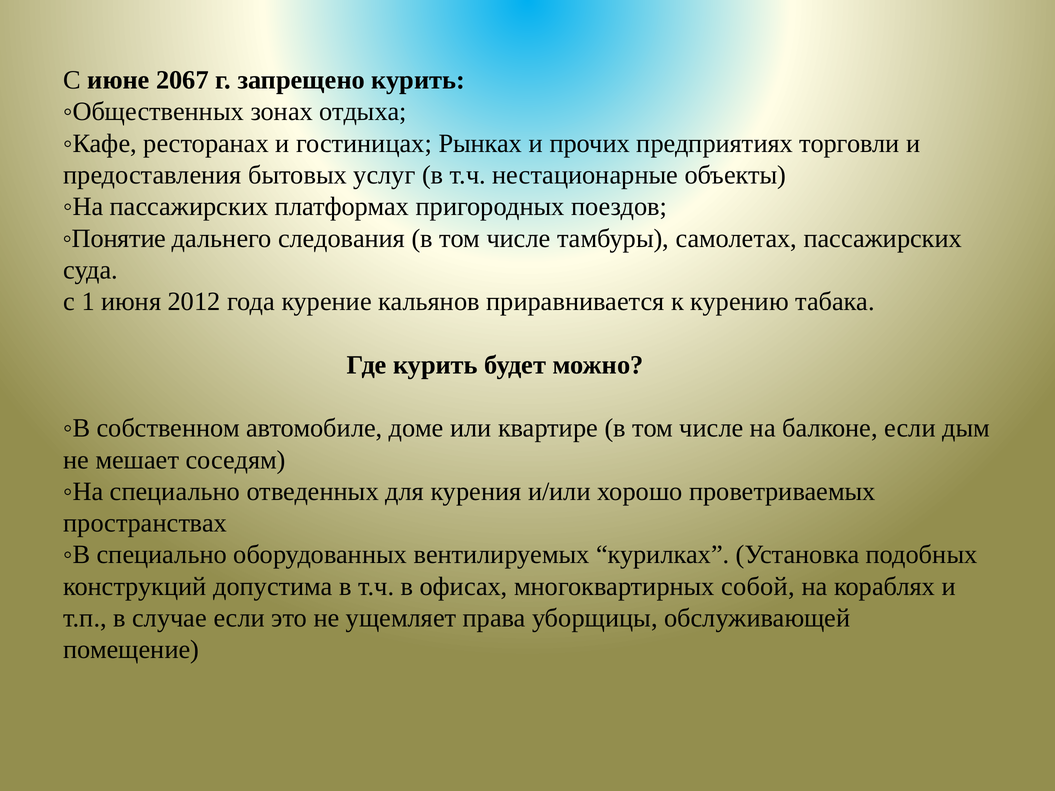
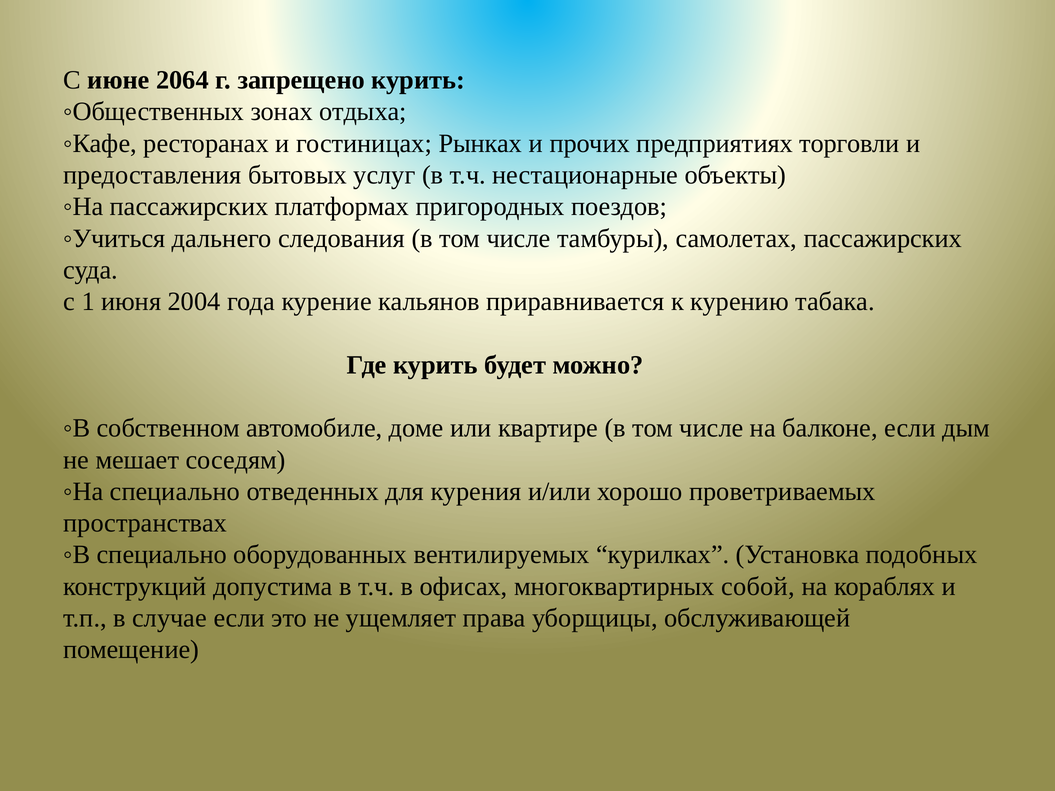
2067: 2067 -> 2064 (182, 80)
◦Понятие: ◦Понятие -> ◦Учиться (114, 238)
2012: 2012 -> 2004 (194, 302)
